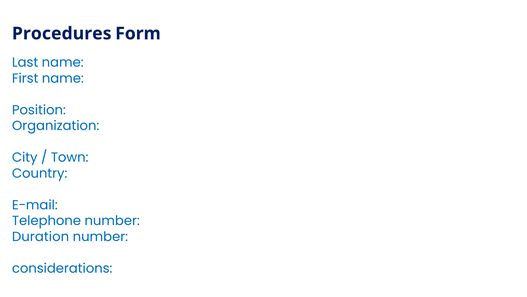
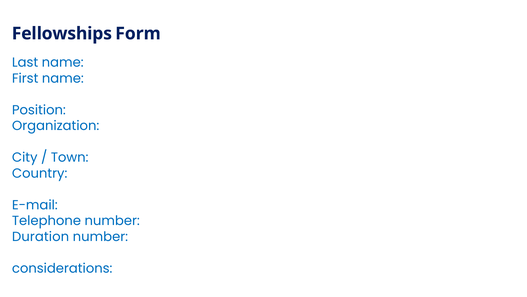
Procedures: Procedures -> Fellowships (62, 33)
